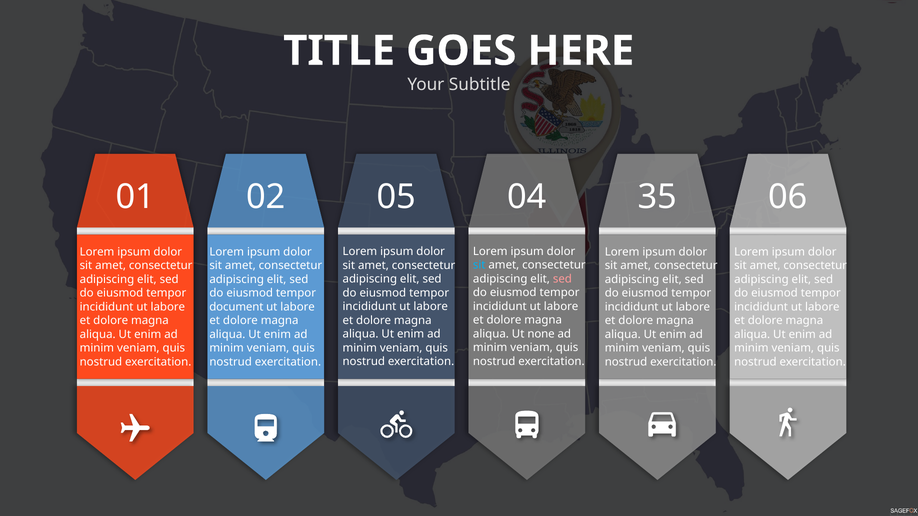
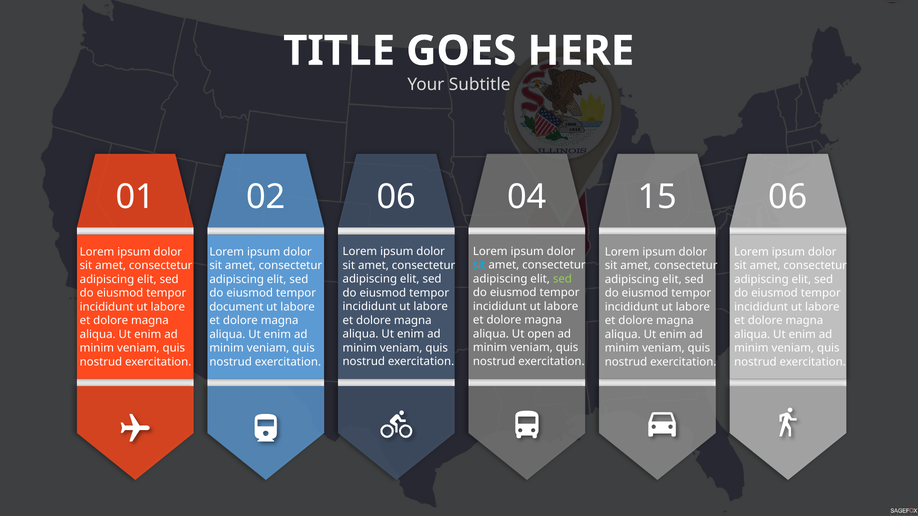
02 05: 05 -> 06 (396, 197)
35: 35 -> 15 (657, 197)
sed colour: pink -> light green (562, 279)
none: none -> open (541, 334)
